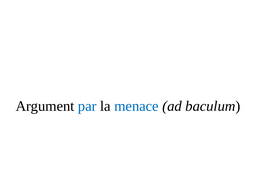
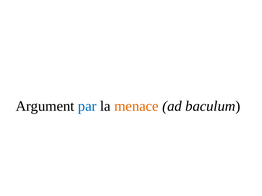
menace colour: blue -> orange (136, 106)
